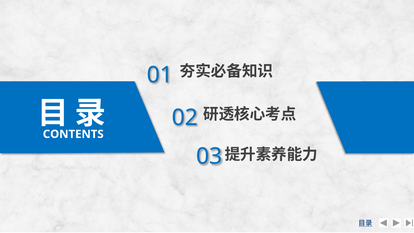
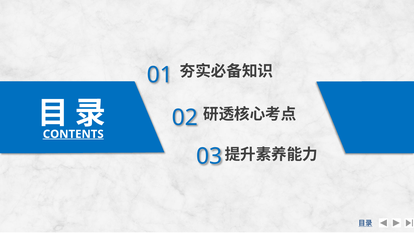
CONTENTS underline: none -> present (73, 134)
